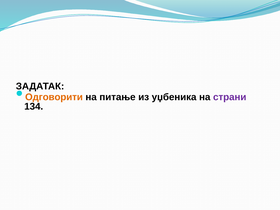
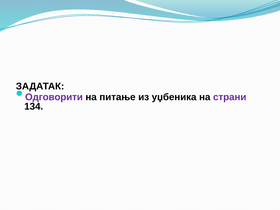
Одговорити colour: orange -> purple (54, 97)
